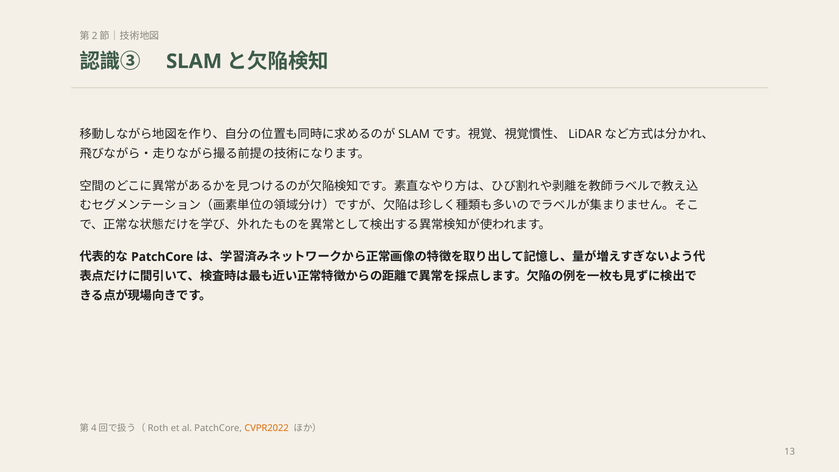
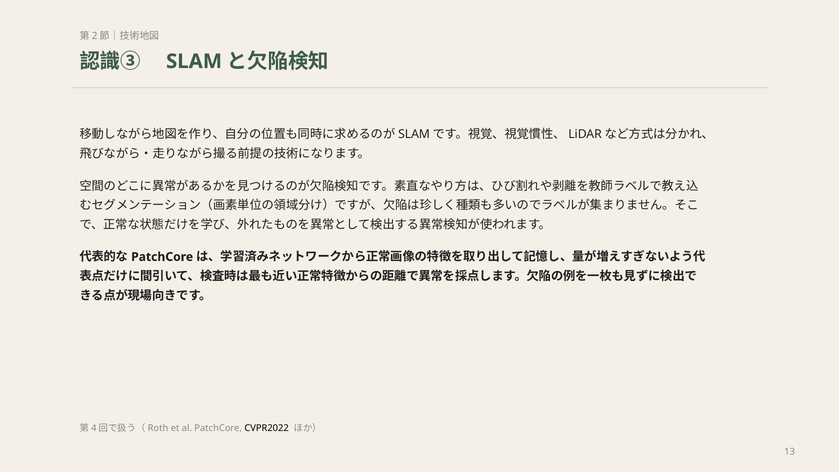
CVPR2022 colour: orange -> black (267, 428)
